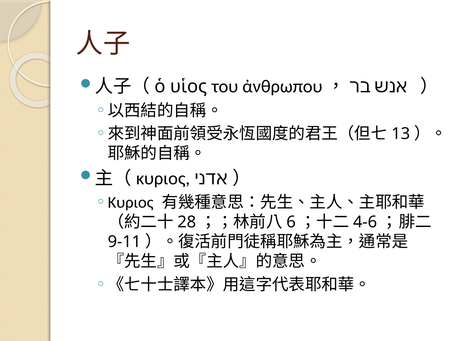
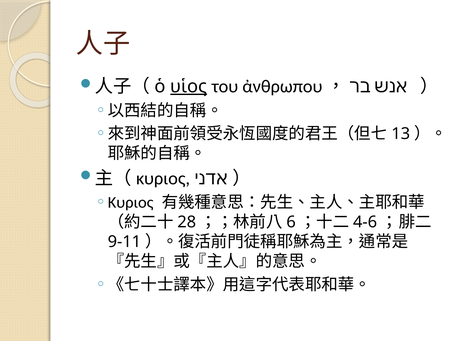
υἱος underline: none -> present (189, 87)
